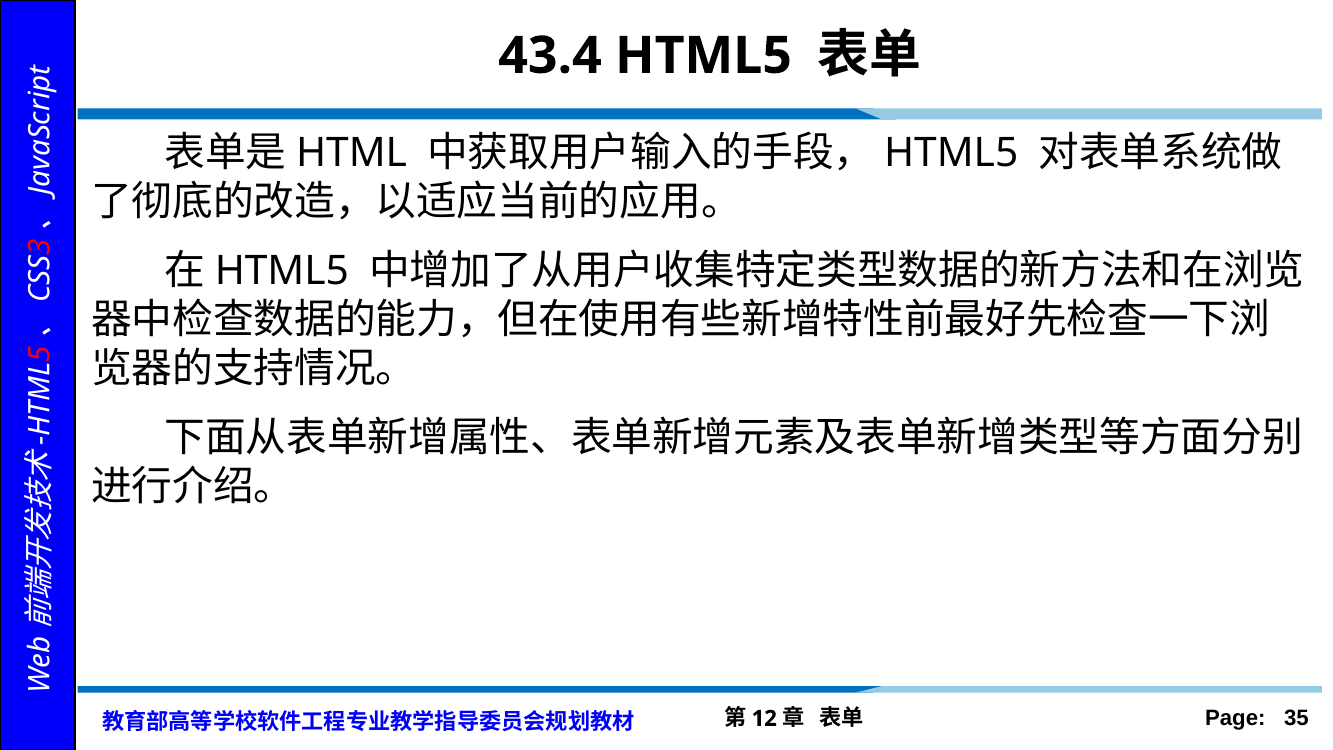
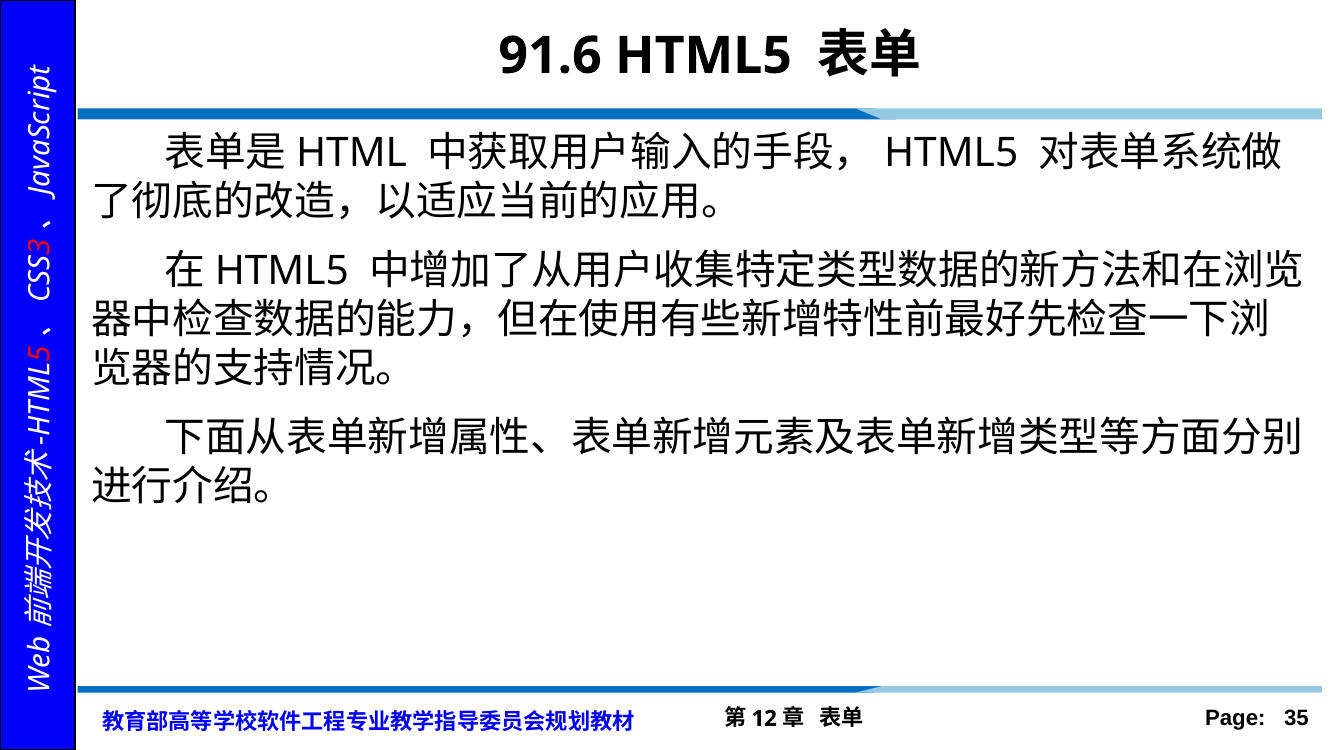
43.4: 43.4 -> 91.6 (550, 56)
